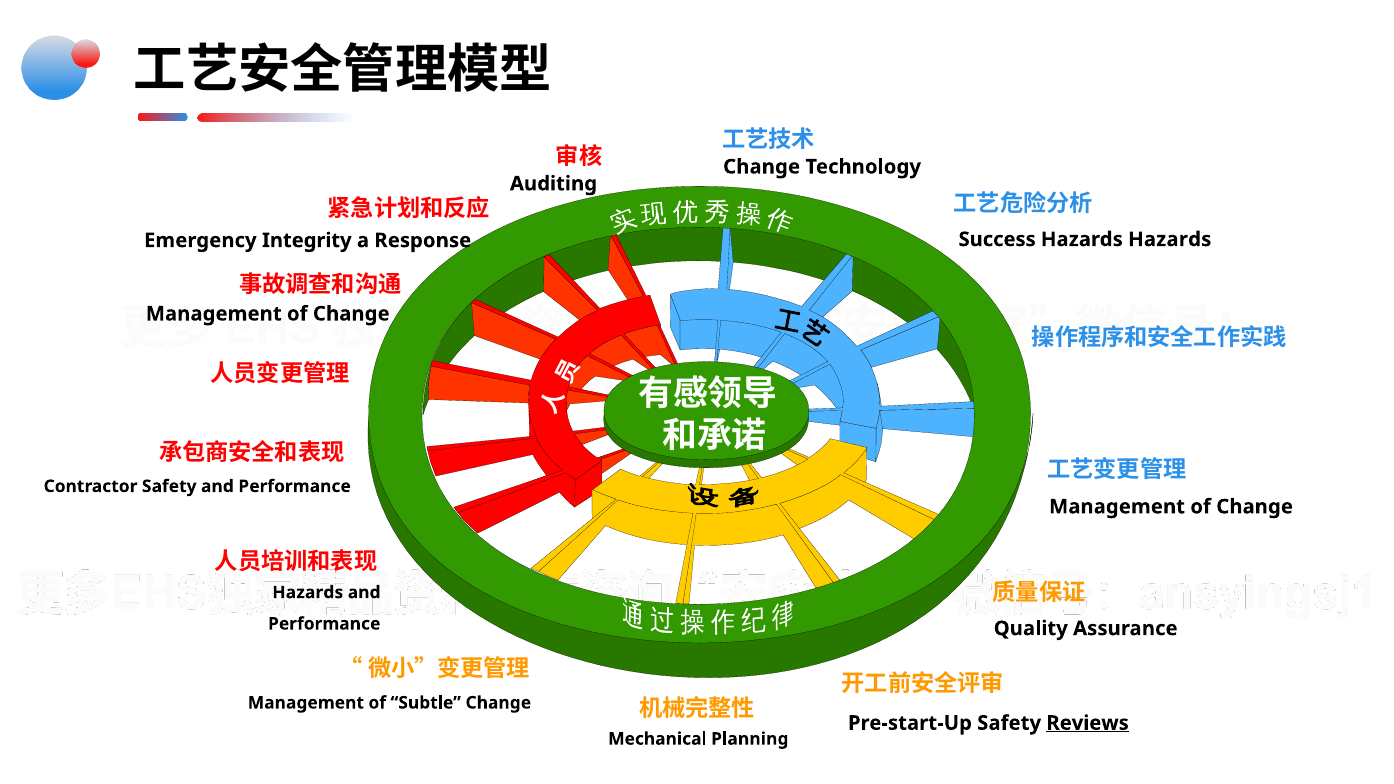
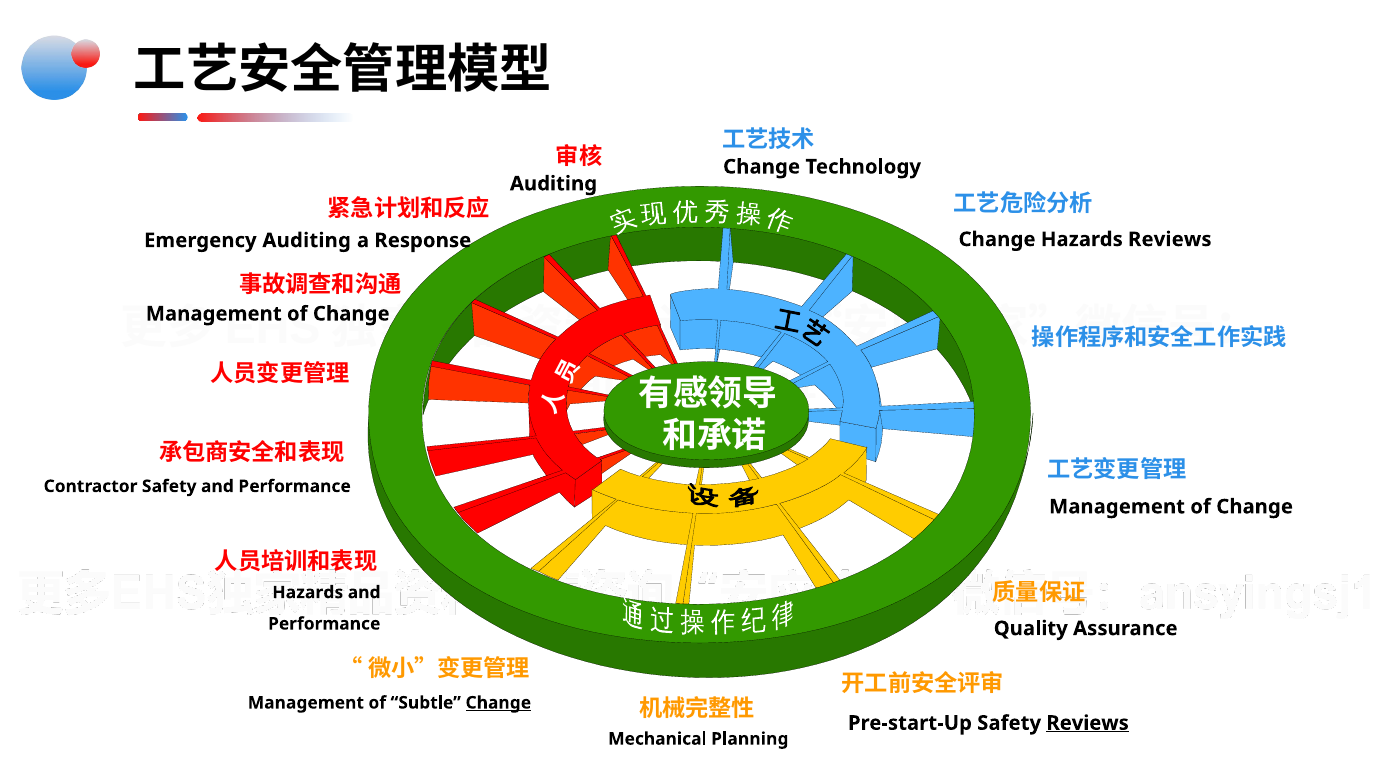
Success: Success -> Change (997, 239)
Hazards Hazards: Hazards -> Reviews (1170, 239)
Emergency Integrity: Integrity -> Auditing (307, 241)
Change underline: none -> present (498, 703)
